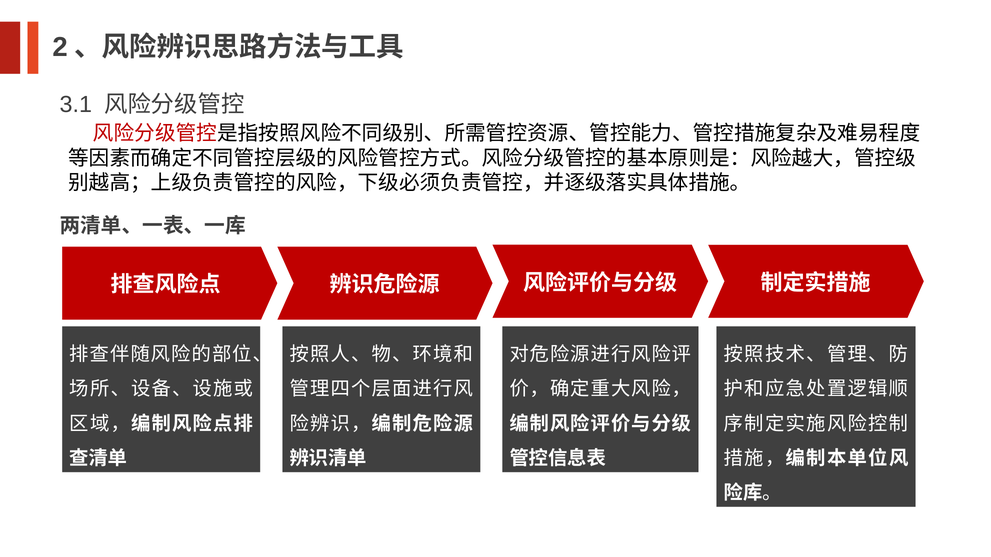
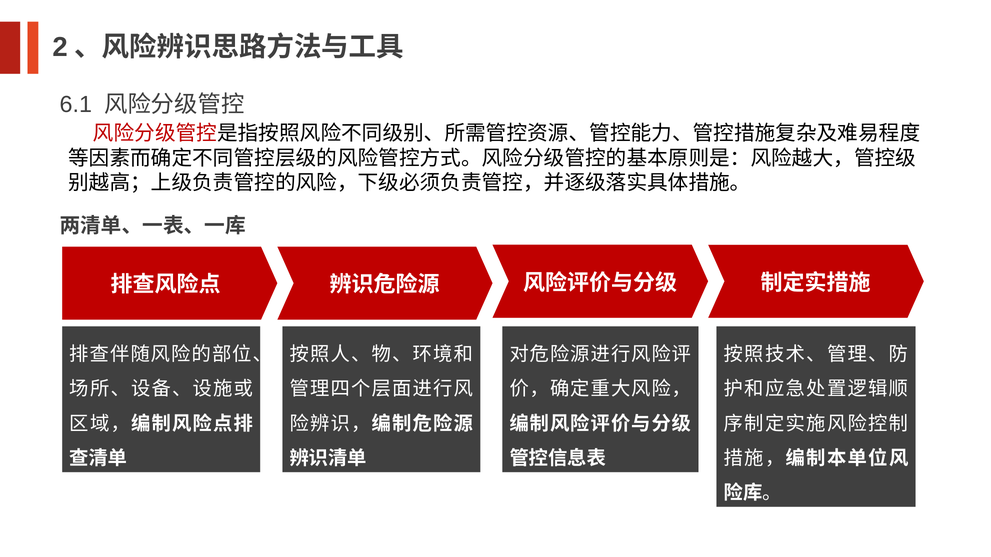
3.1: 3.1 -> 6.1 (76, 105)
